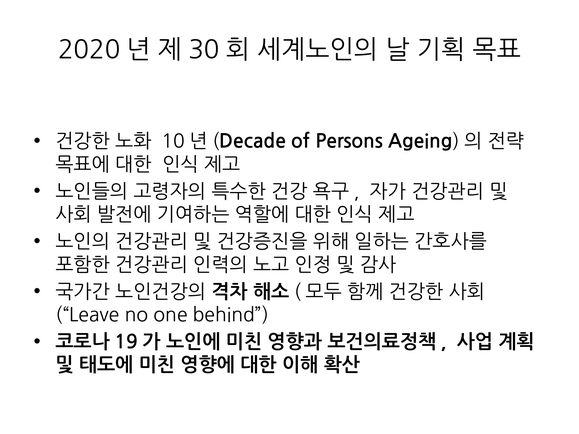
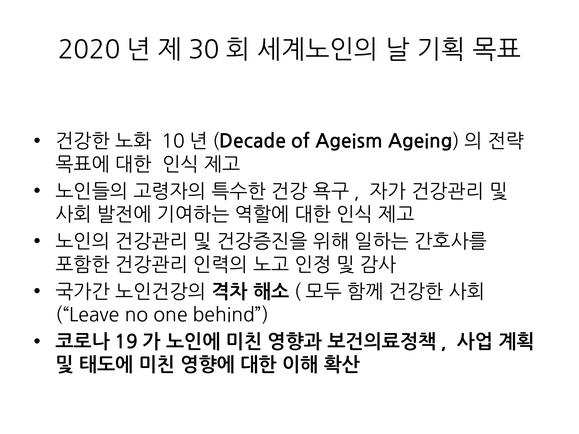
Persons: Persons -> Ageism (349, 142)
